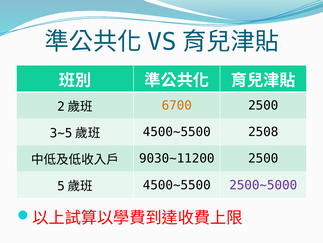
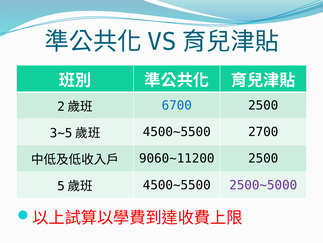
6700 colour: orange -> blue (177, 105)
2508: 2508 -> 2700 (263, 132)
9030~11200: 9030~11200 -> 9060~11200 (177, 158)
